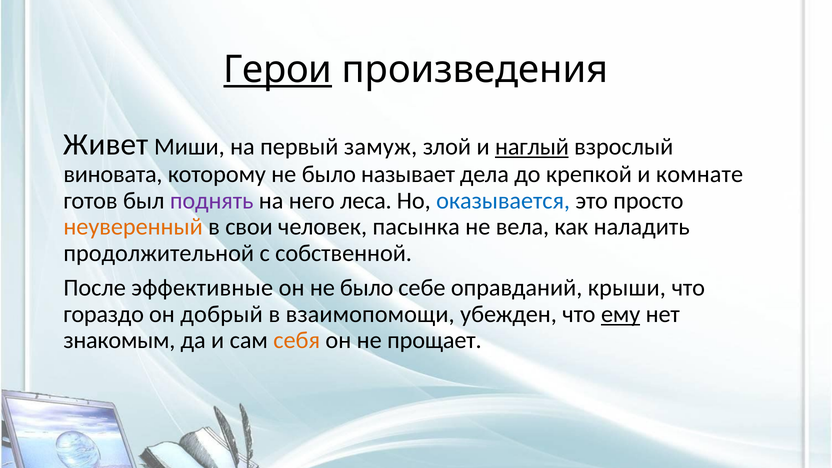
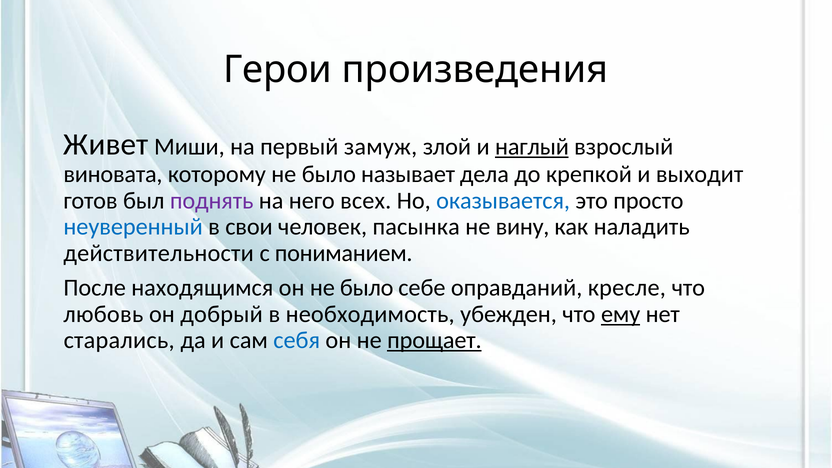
Герои underline: present -> none (278, 70)
комнате: комнате -> выходит (700, 174)
леса: леса -> всех (366, 201)
неуверенный colour: orange -> blue (133, 227)
вела: вела -> вину (523, 227)
продолжительной: продолжительной -> действительности (159, 253)
собственной: собственной -> пониманием (344, 253)
эффективные: эффективные -> находящимся (202, 288)
крыши: крыши -> кресле (627, 288)
гораздо: гораздо -> любовь (103, 314)
взаимопомощи: взаимопомощи -> необходимость (370, 314)
знакомым: знакомым -> старались (119, 340)
себя colour: orange -> blue (297, 340)
прощает underline: none -> present (434, 340)
